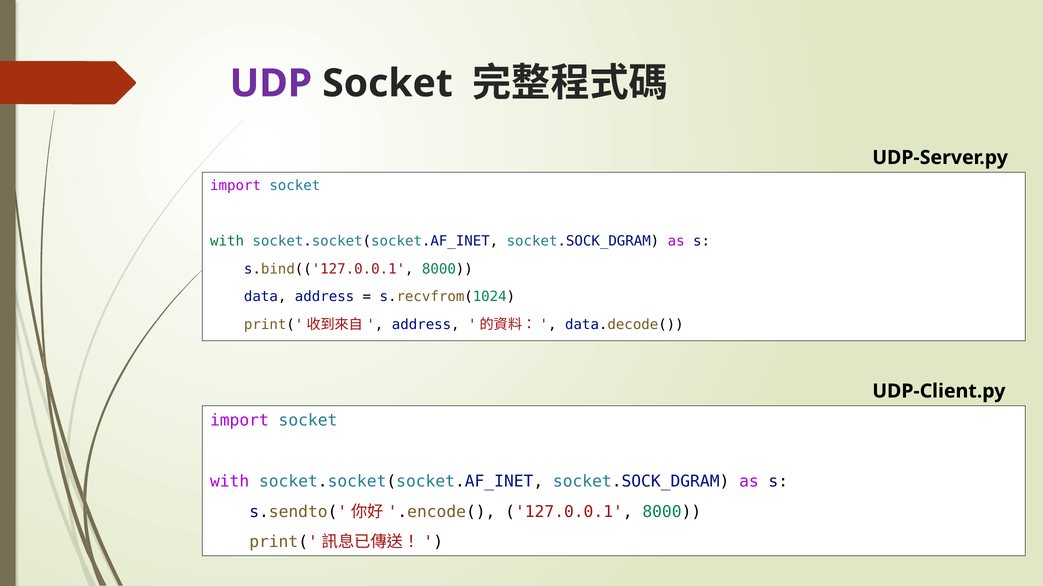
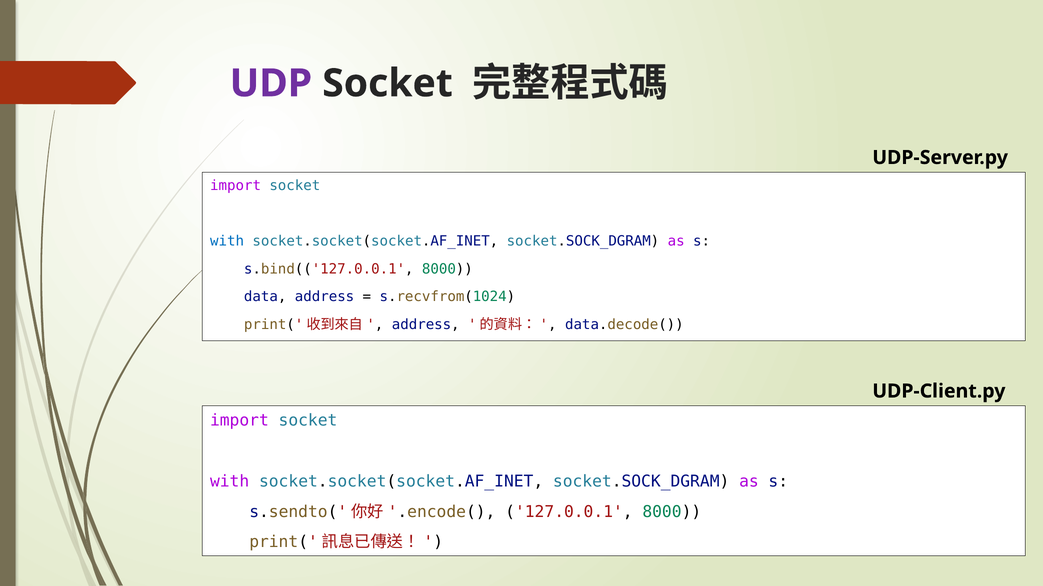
with colour: green -> blue (227, 241)
